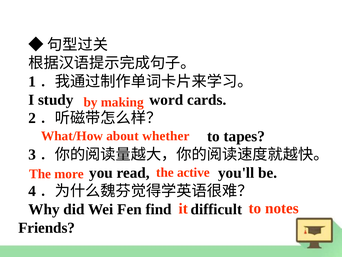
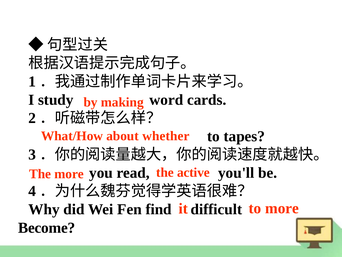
to notes: notes -> more (282, 208)
Friends: Friends -> Become (47, 227)
